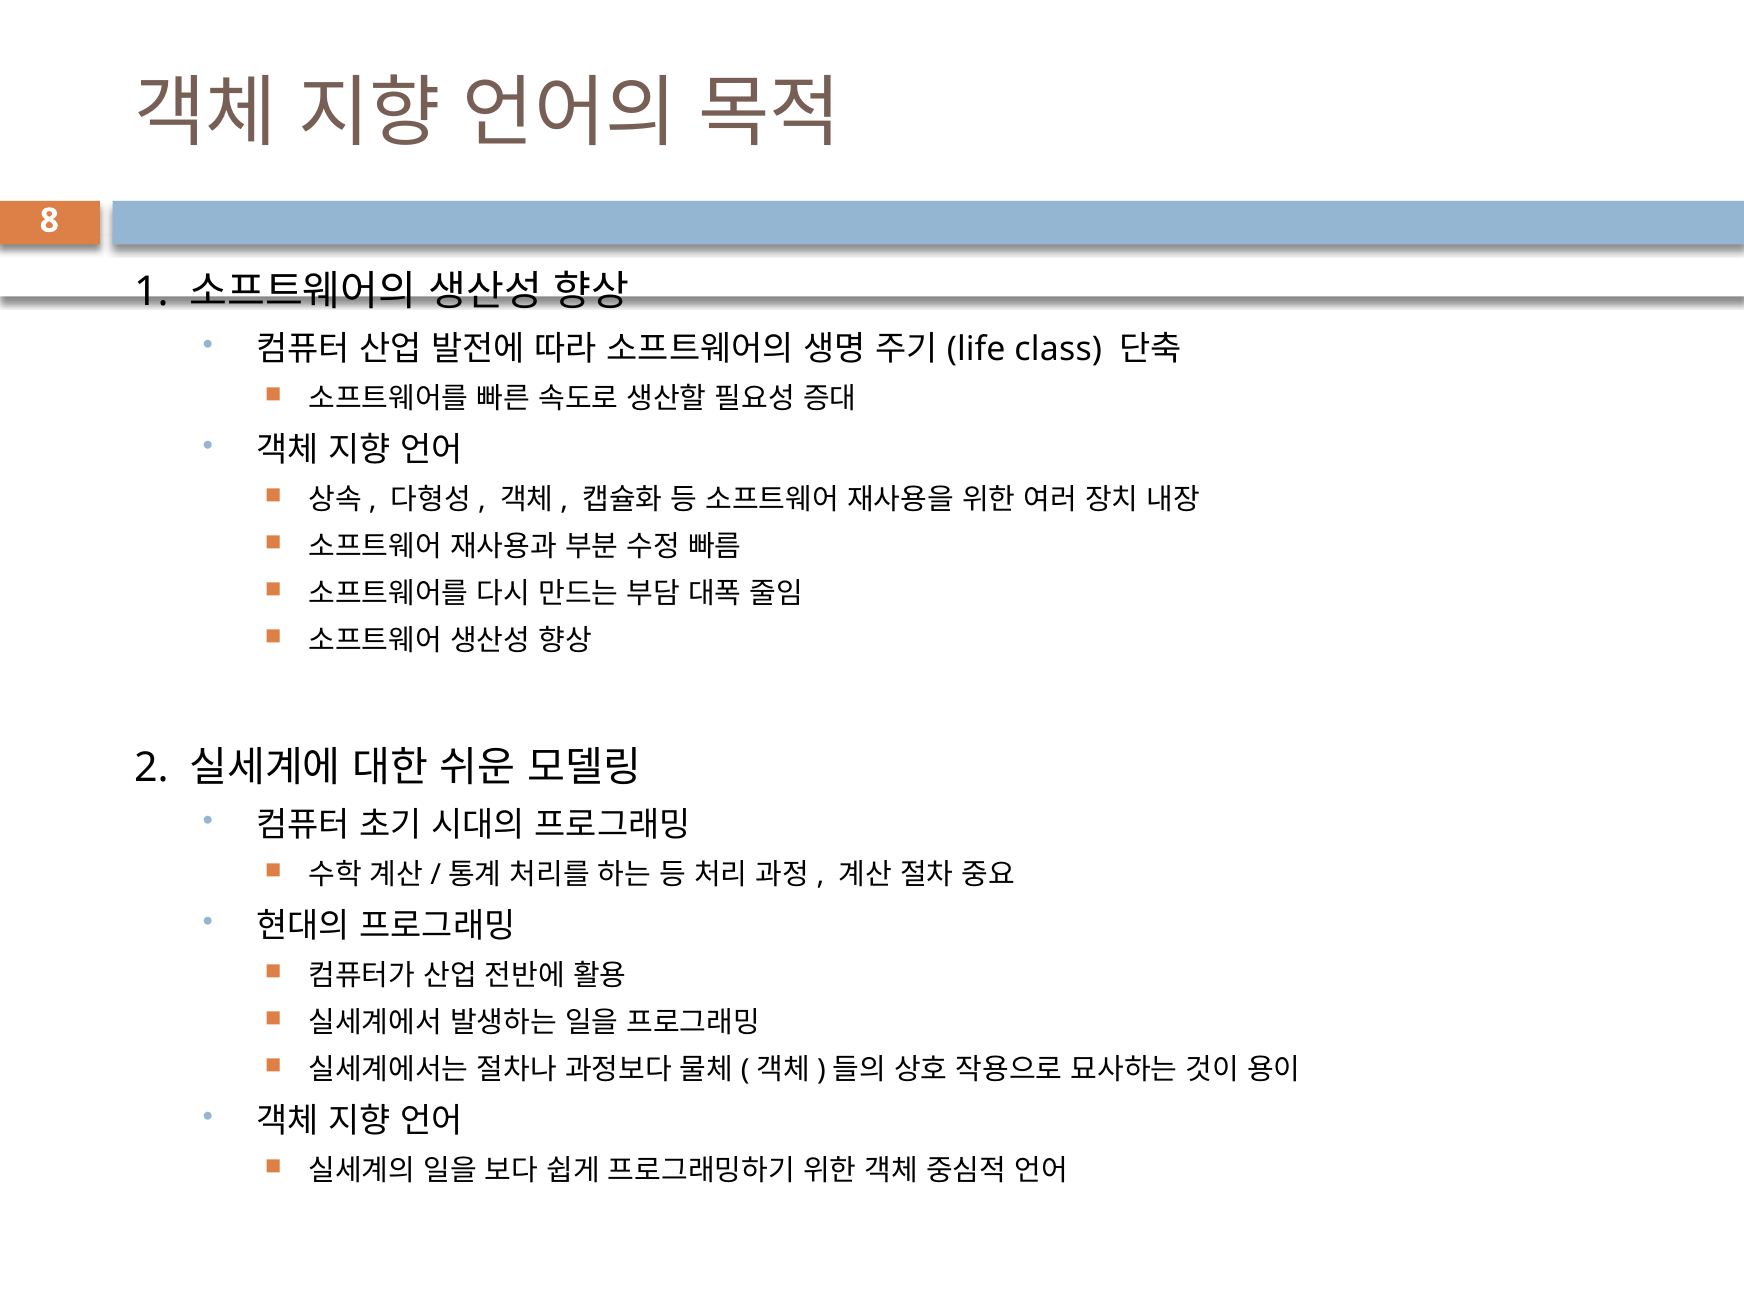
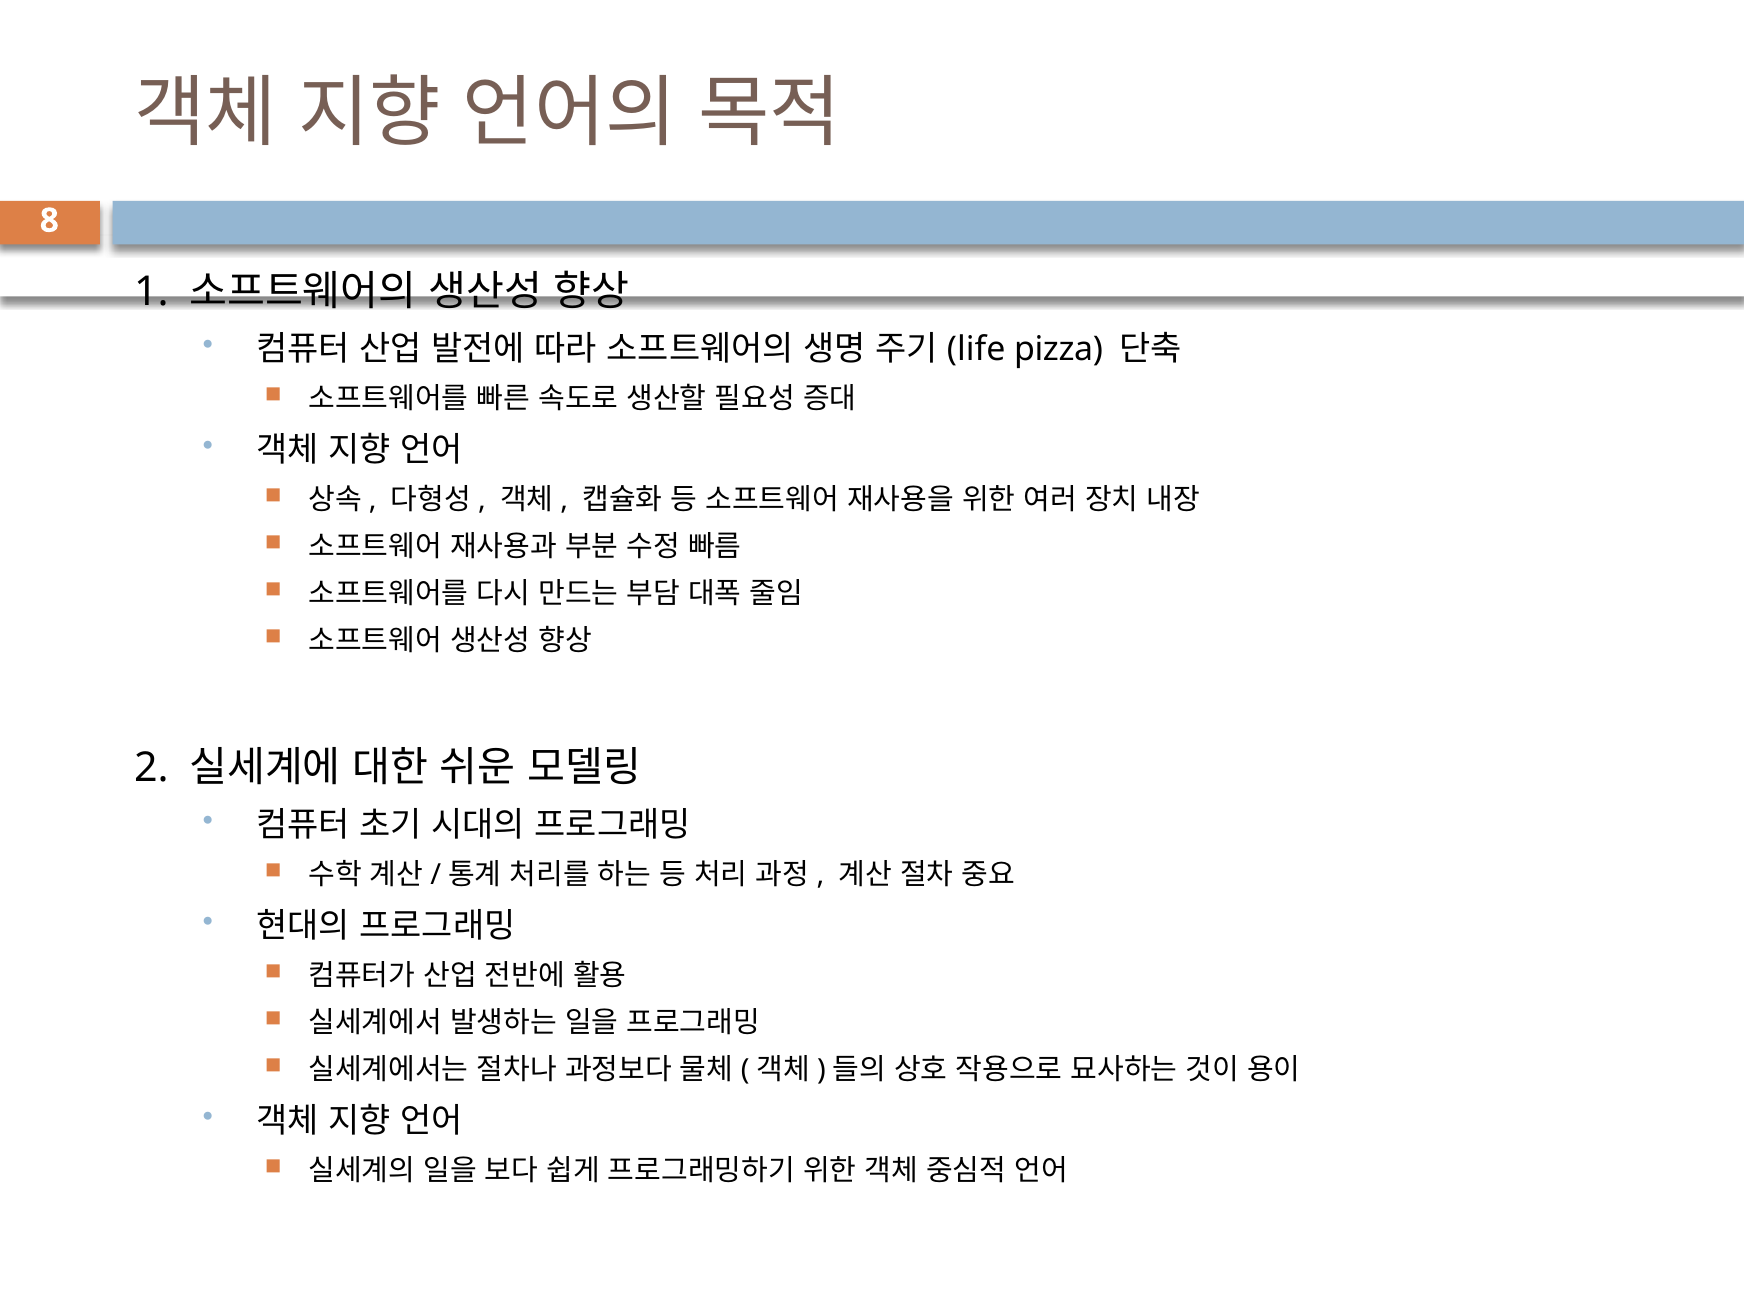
class: class -> pizza (1059, 350)
